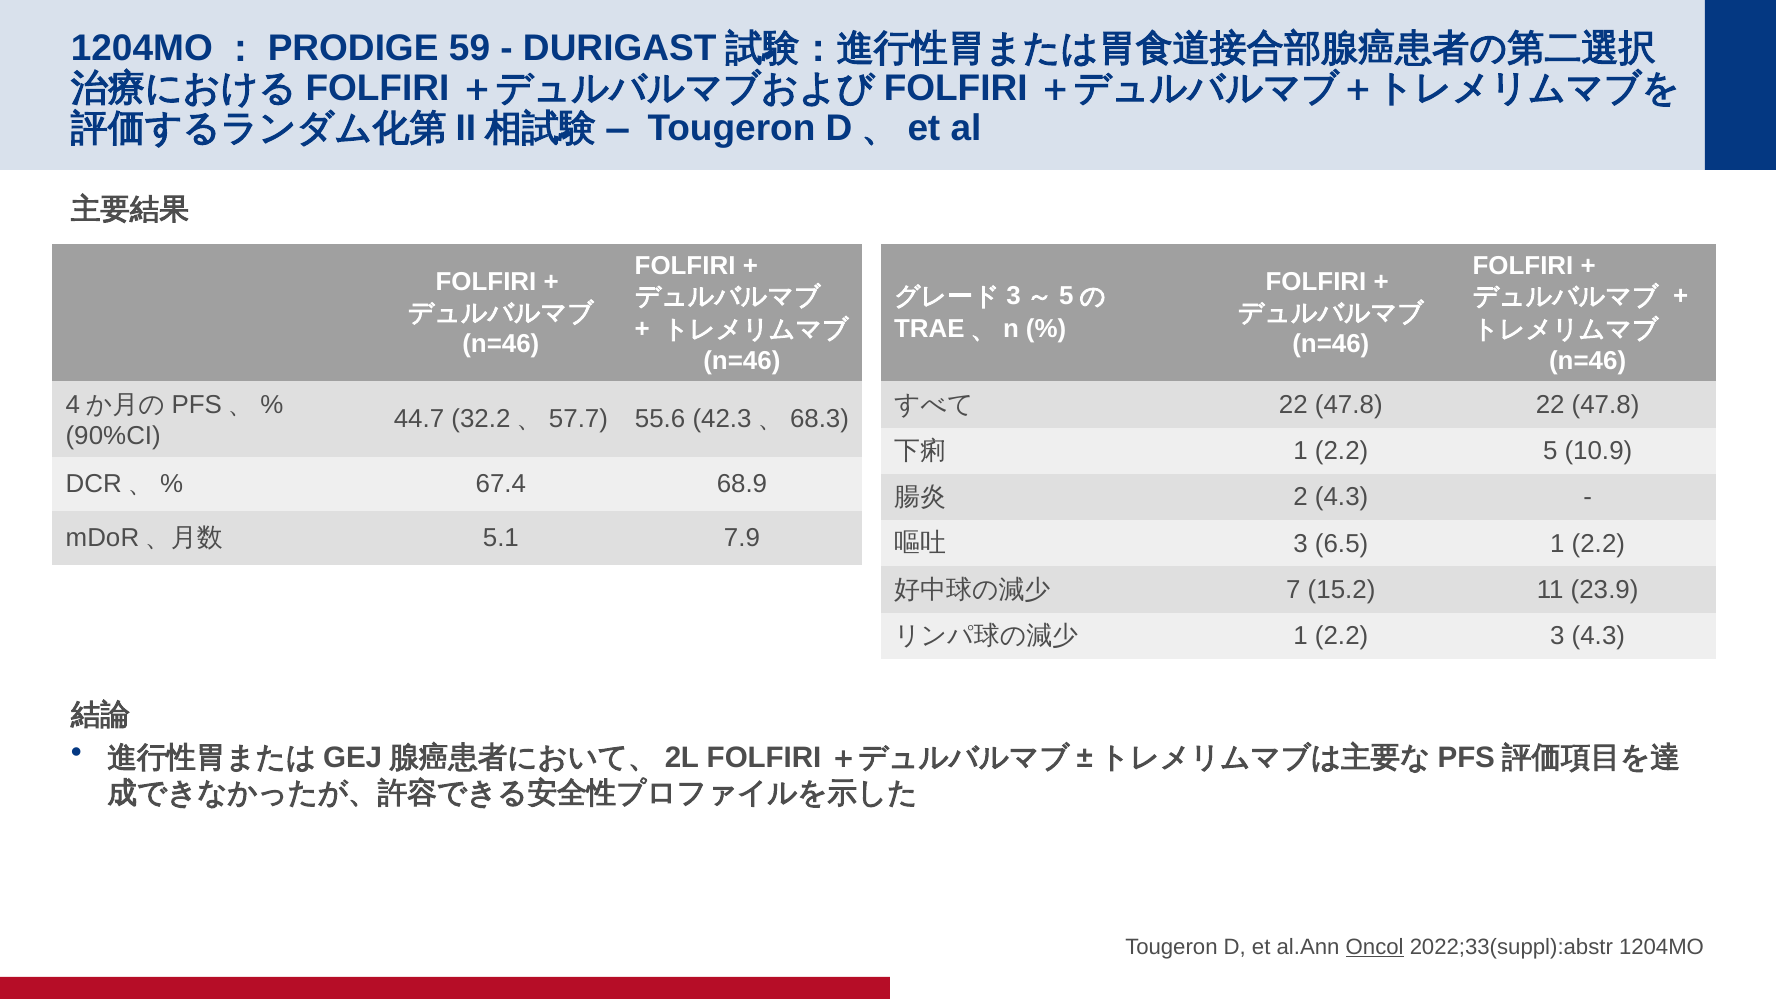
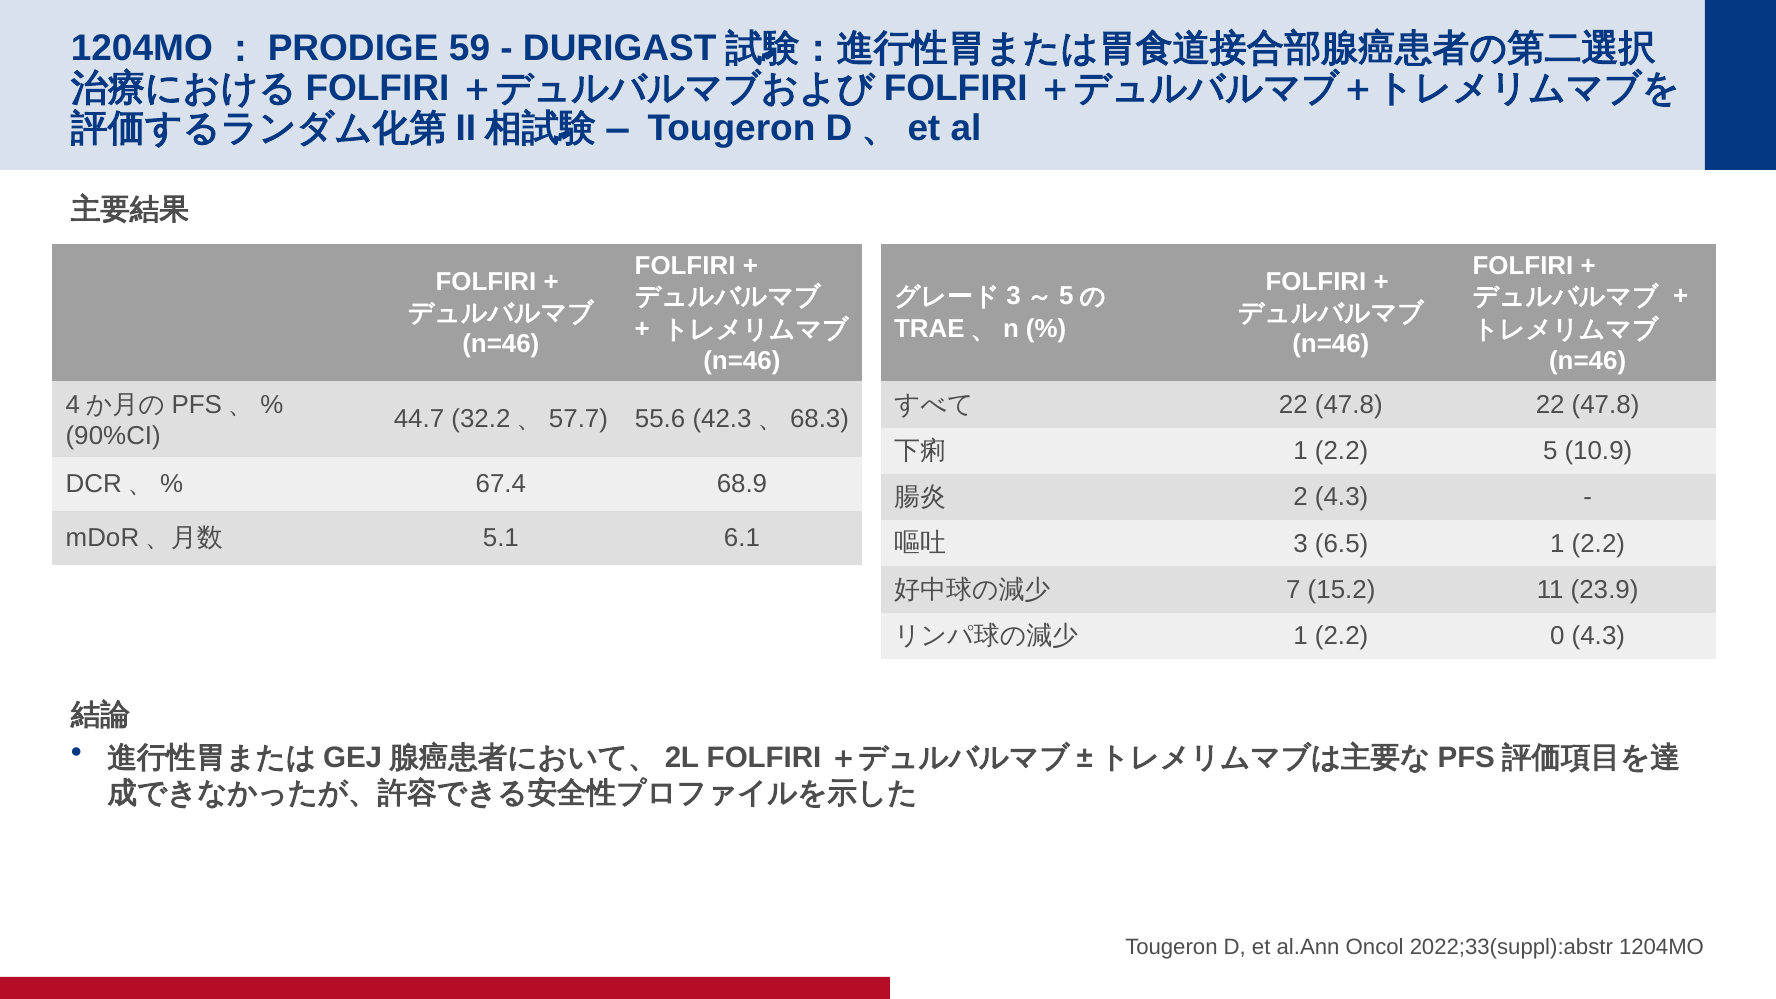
7.9: 7.9 -> 6.1 (742, 538)
2.2 3: 3 -> 0 (1557, 636)
Oncol underline: present -> none (1375, 947)
